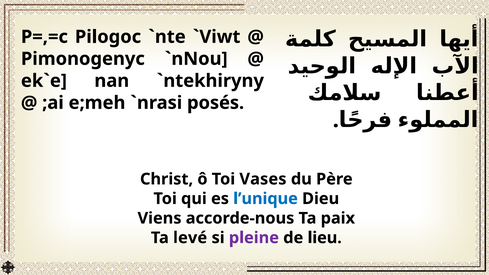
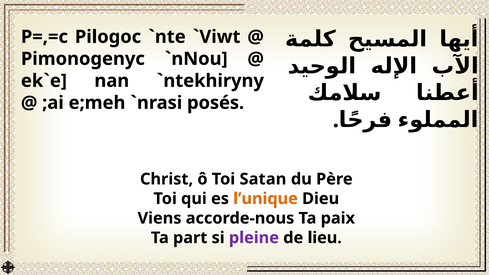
Vases: Vases -> Satan (263, 179)
l’unique colour: blue -> orange (266, 199)
levé: levé -> part (190, 238)
